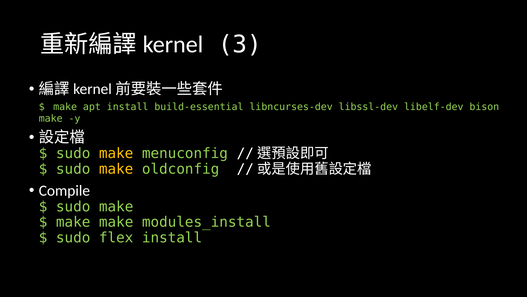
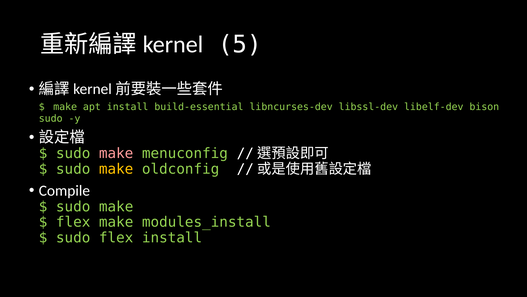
3: 3 -> 5 (240, 44)
make: make -> sudo (51, 118)
make colour: yellow -> pink (116, 153)
make: make -> flex (73, 222)
